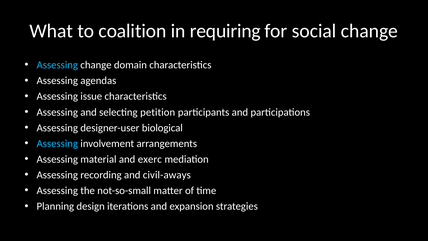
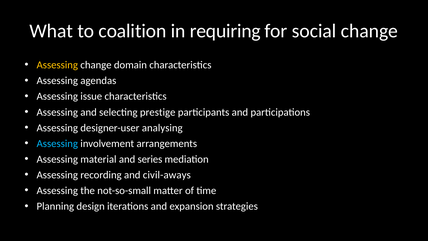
Assessing colour: light blue -> yellow (57, 65)
petition: petition -> prestige (158, 112)
biological: biological -> analysing (162, 128)
exerc: exerc -> series (150, 159)
